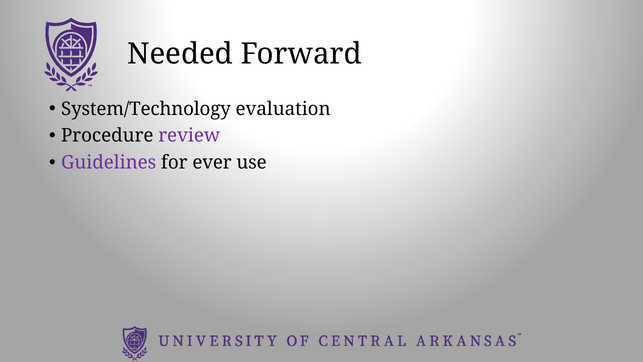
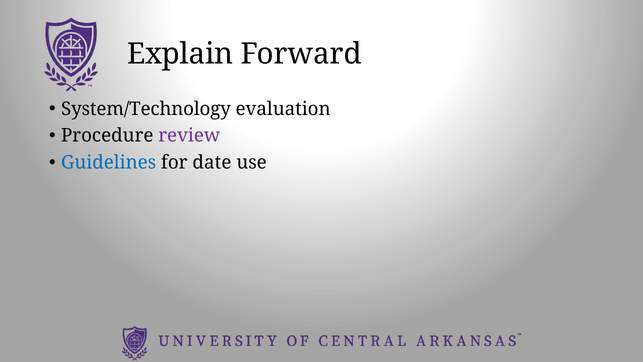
Needed: Needed -> Explain (180, 54)
Guidelines colour: purple -> blue (109, 163)
ever: ever -> date (212, 163)
